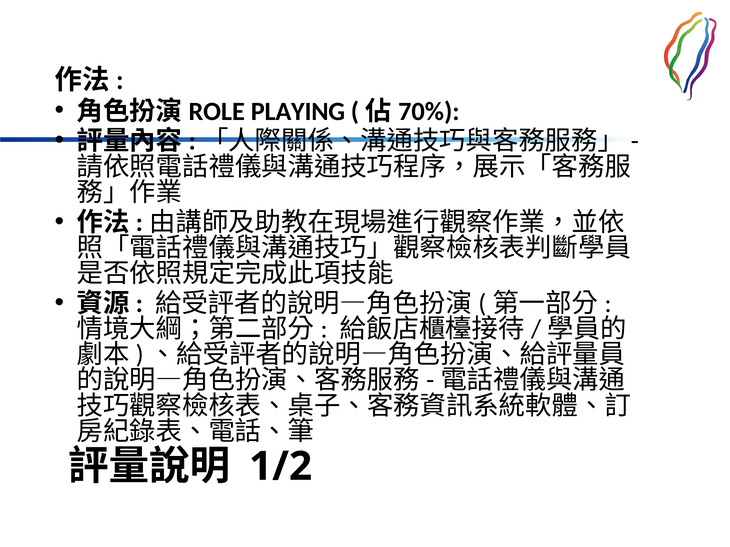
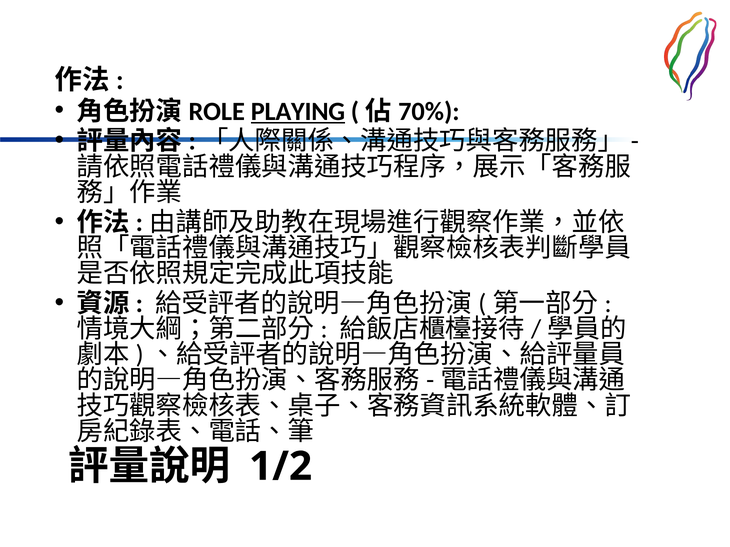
PLAYING underline: none -> present (298, 111)
